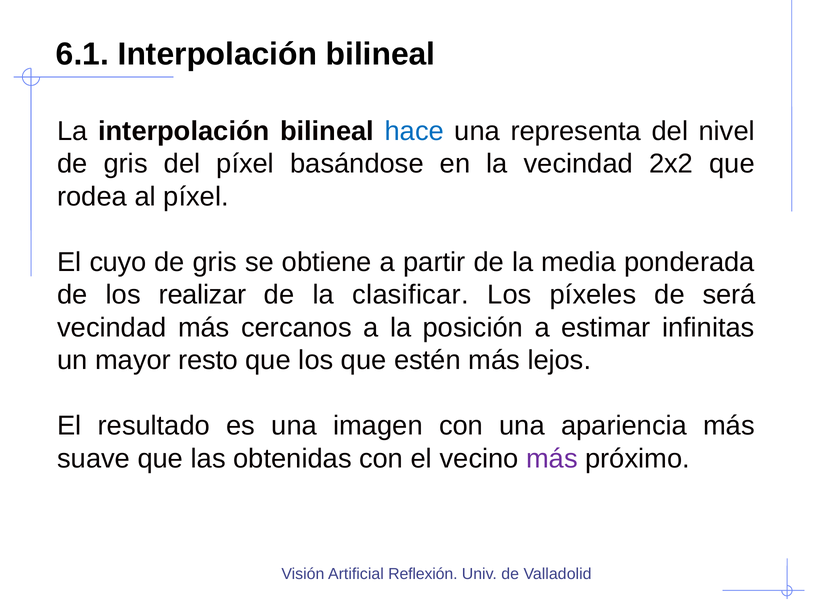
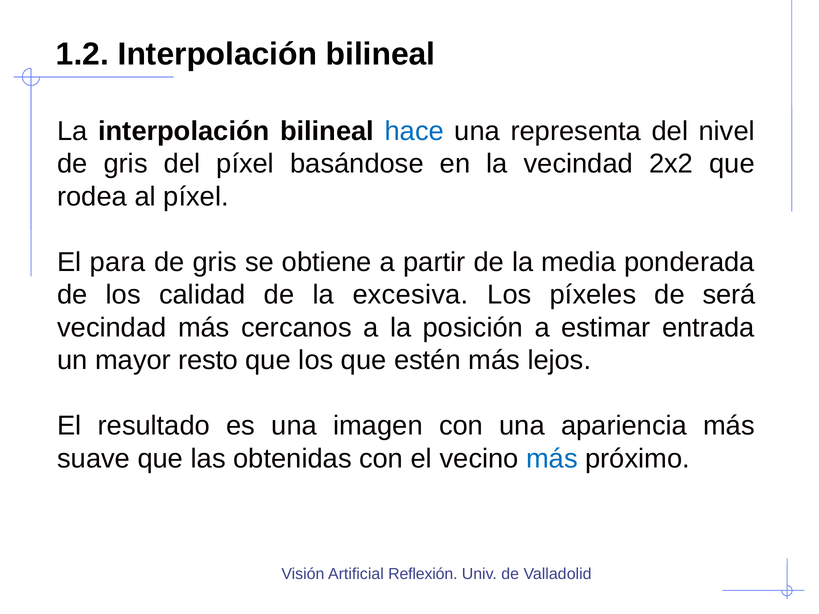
6.1: 6.1 -> 1.2 (82, 54)
cuyo: cuyo -> para (118, 262)
realizar: realizar -> calidad (202, 295)
clasificar: clasificar -> excesiva (410, 295)
infinitas: infinitas -> entrada (708, 328)
más colour: purple -> blue (552, 459)
